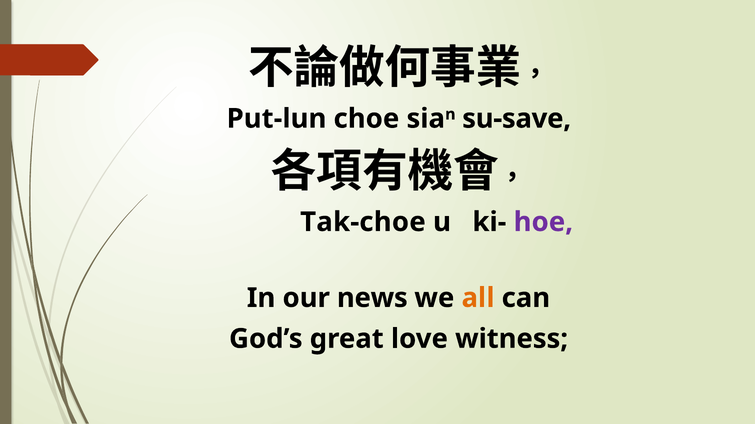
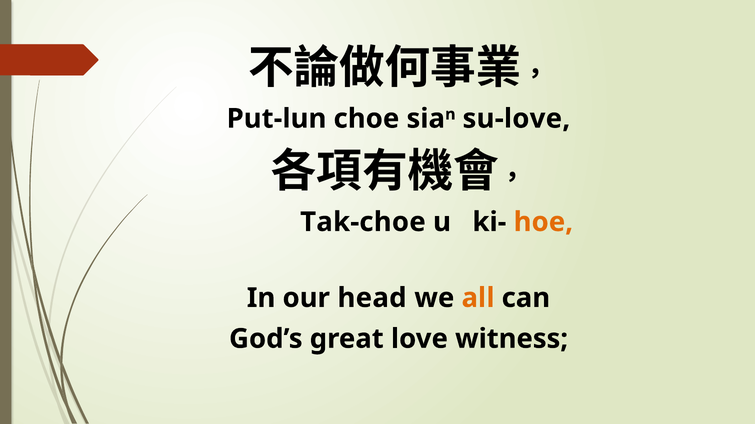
su-save: su-save -> su-love (516, 119)
hoe colour: purple -> orange (543, 222)
news: news -> head (372, 298)
